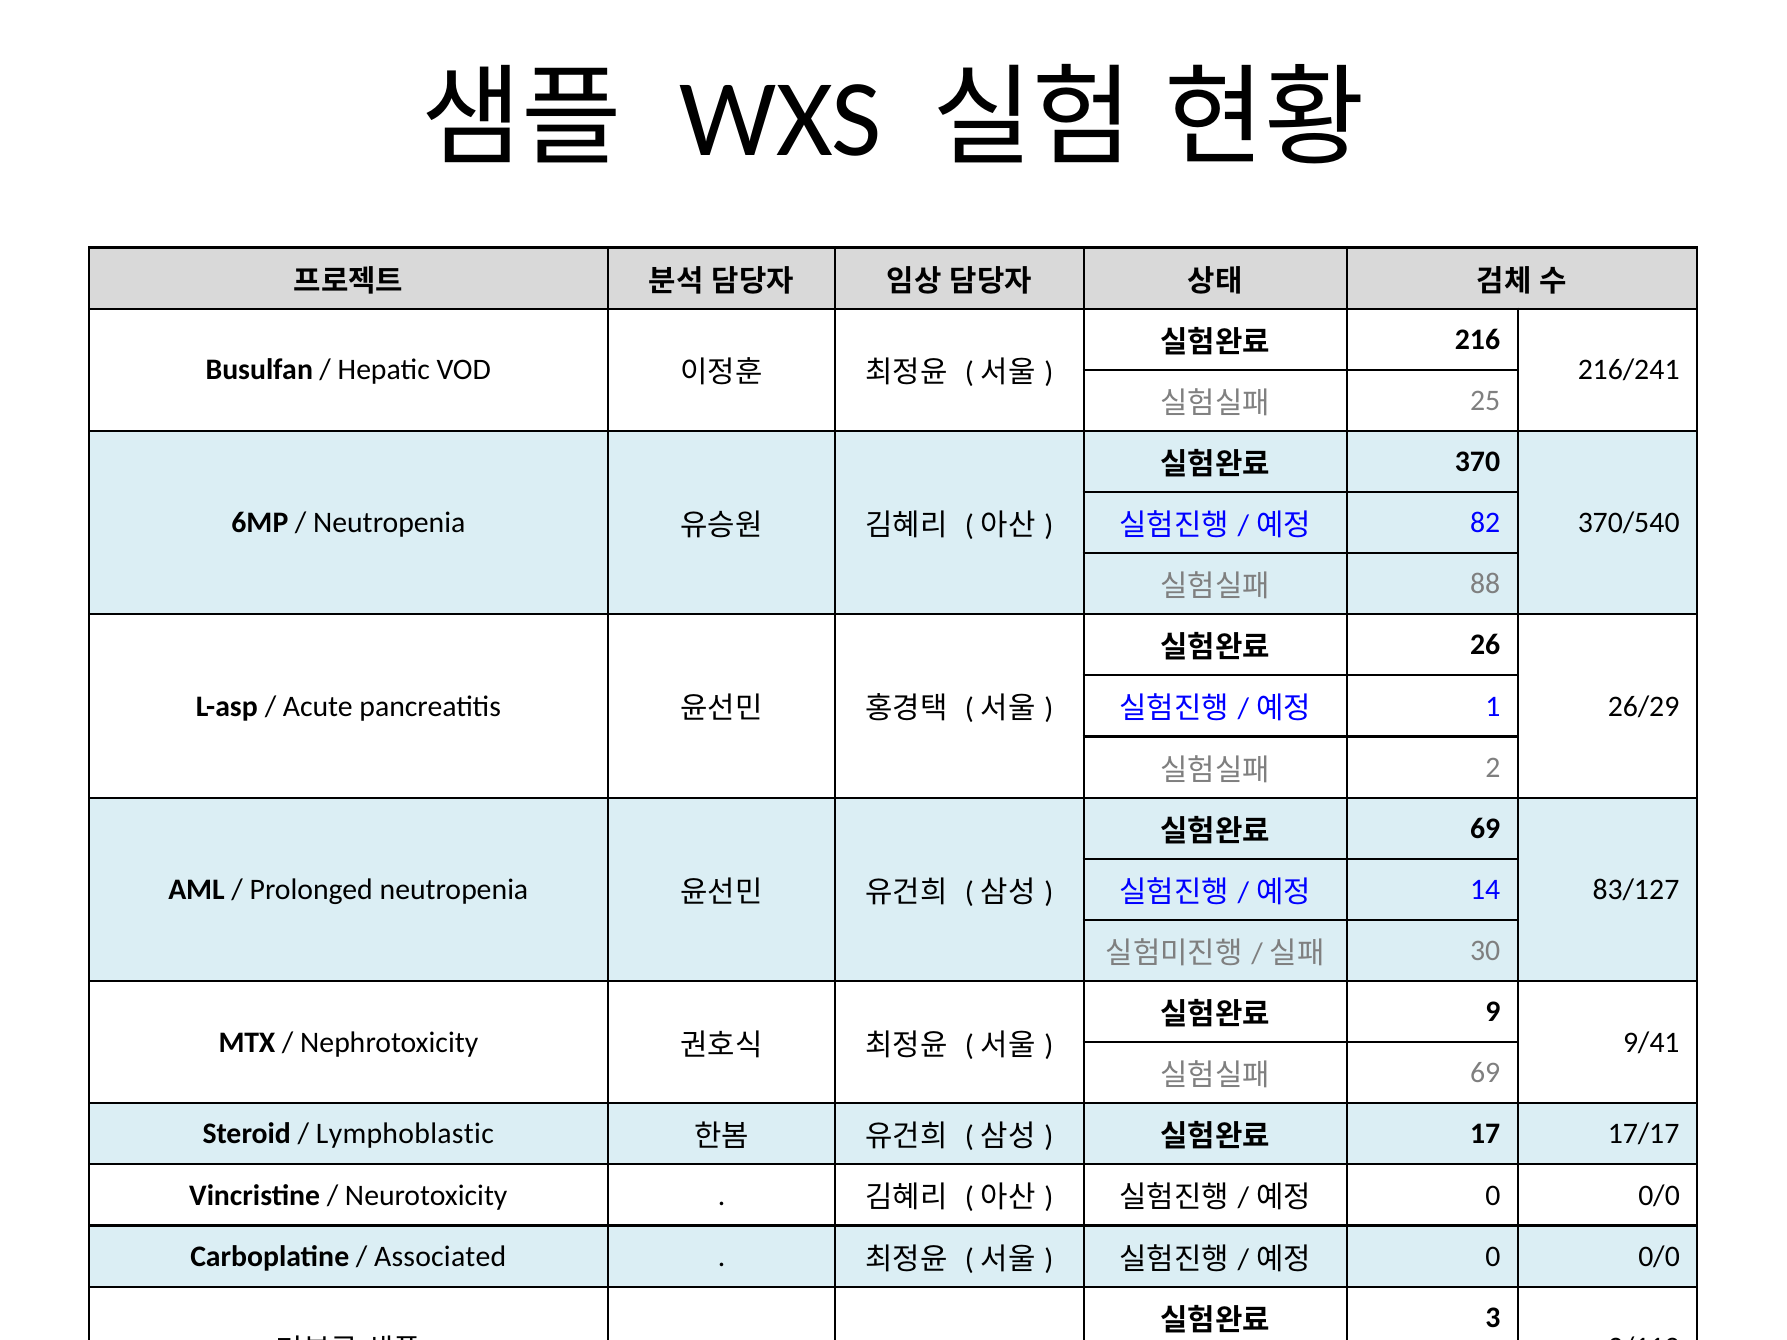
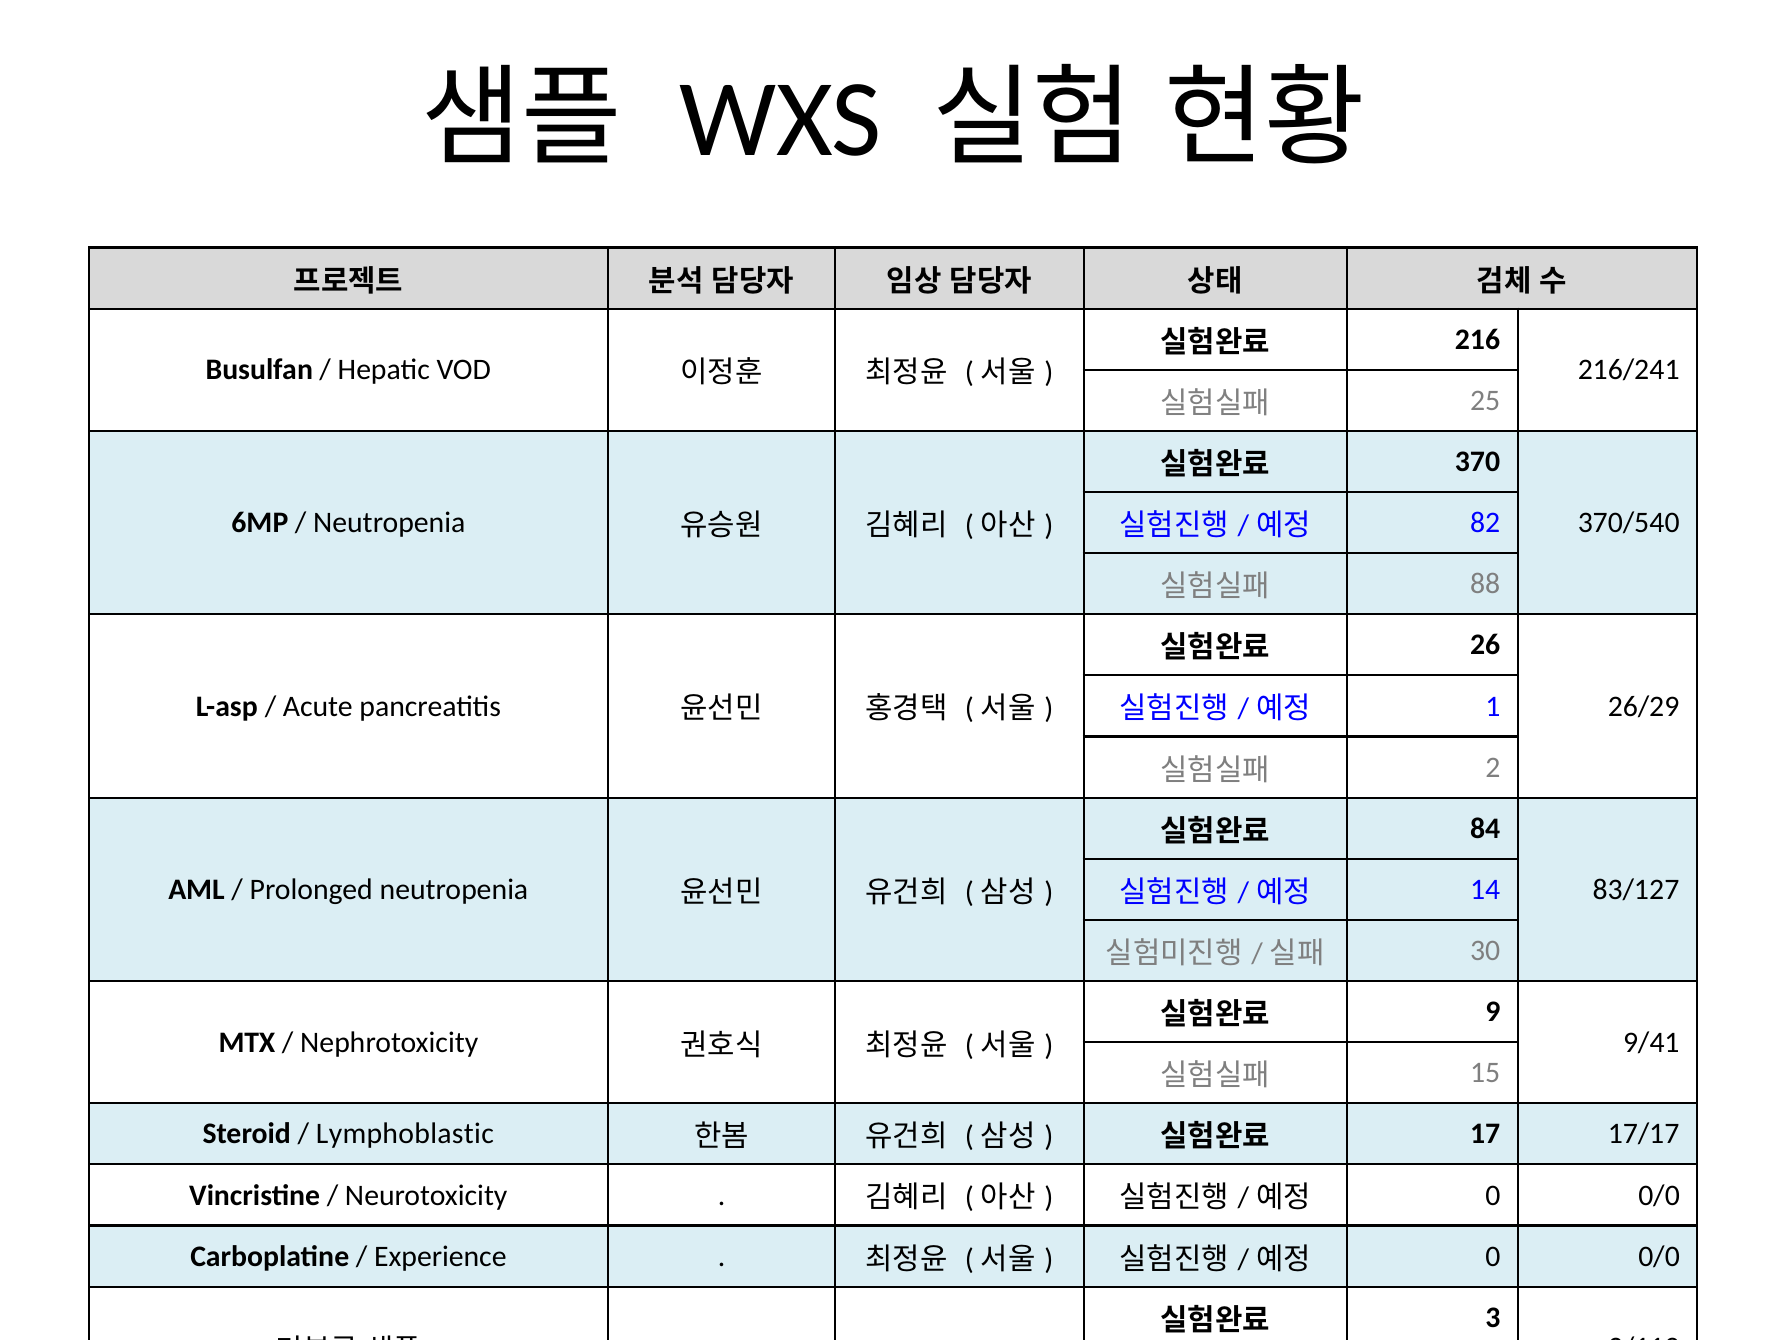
69: 69 -> 84 (1485, 829)
69: 69 -> 15 (1485, 1073)
Associated: Associated -> Experience (440, 1257)
